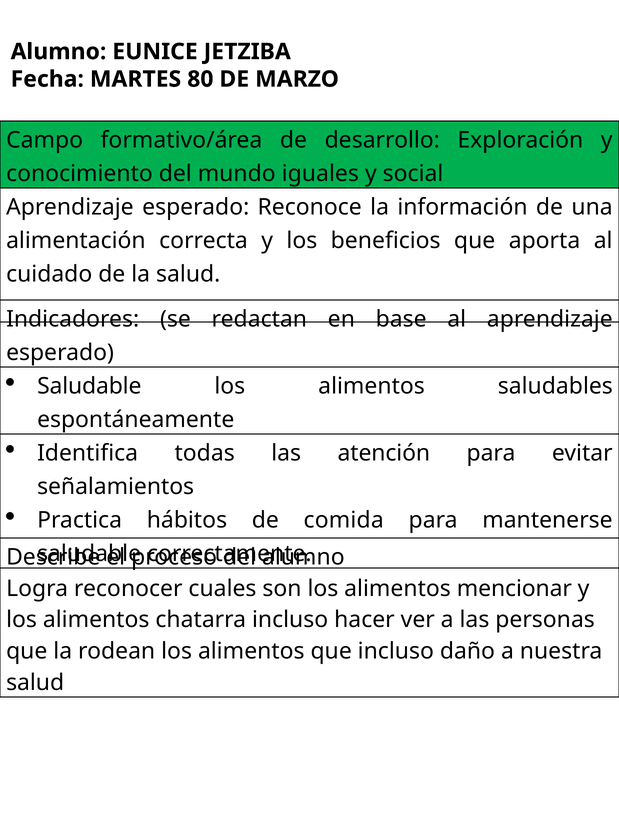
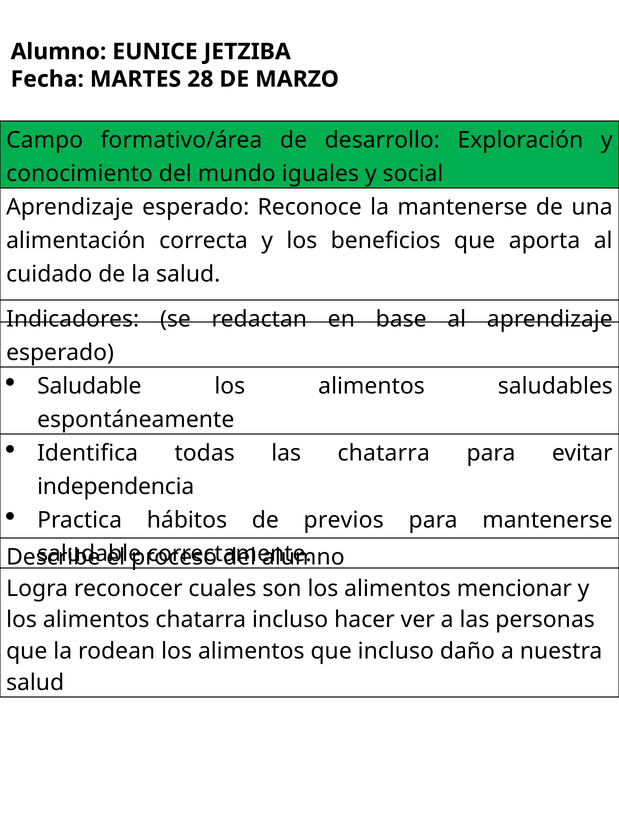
80: 80 -> 28 (200, 79)
la información: información -> mantenerse (462, 207)
las atención: atención -> chatarra (384, 453)
señalamientos: señalamientos -> independencia (116, 487)
comida: comida -> previos (344, 521)
